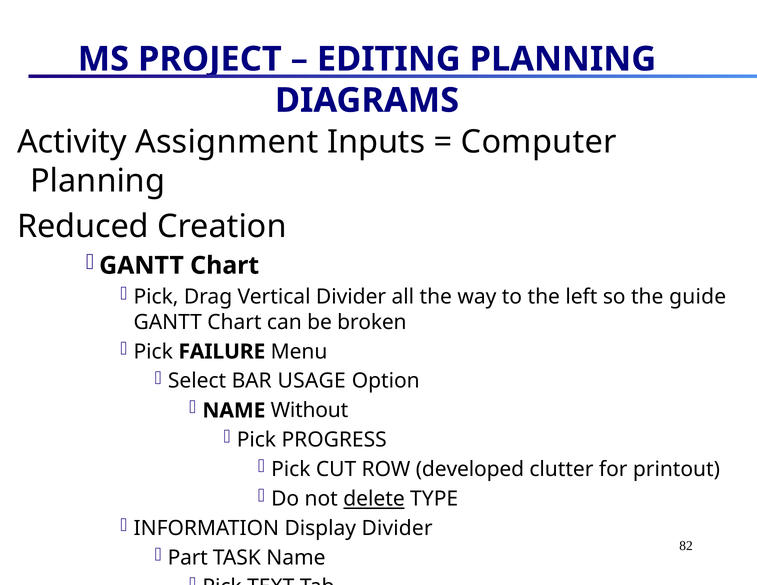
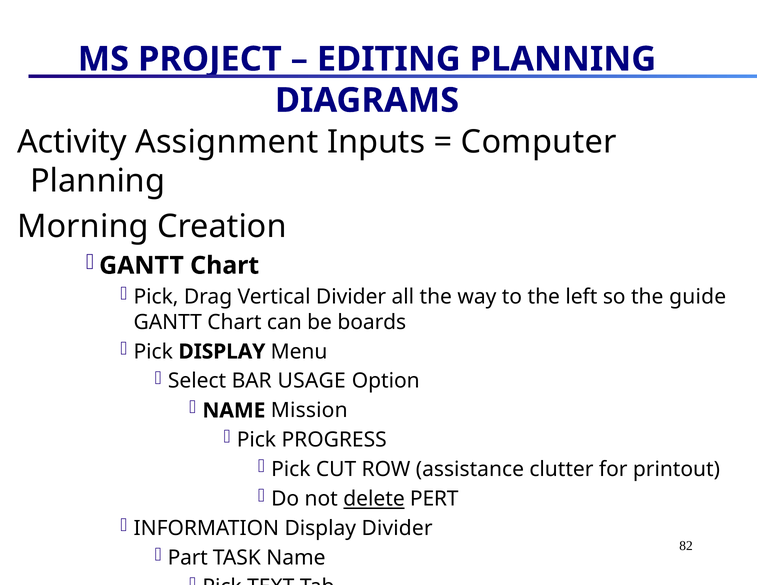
Reduced: Reduced -> Morning (83, 227)
broken: broken -> boards (372, 322)
Pick FAILURE: FAILURE -> DISPLAY (222, 352)
Without: Without -> Mission (309, 410)
developed: developed -> assistance (470, 469)
TYPE: TYPE -> PERT (434, 499)
